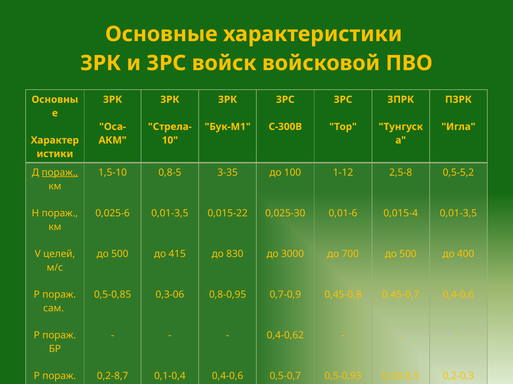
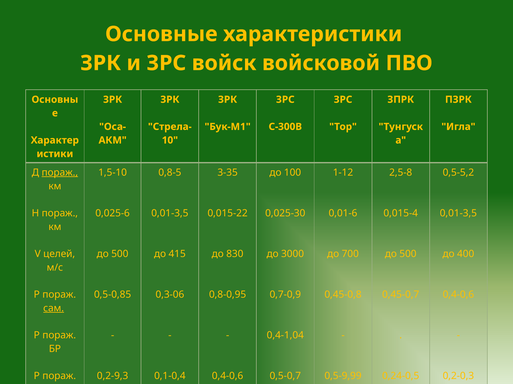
сам underline: none -> present (54, 309)
0,4-0,62: 0,4-0,62 -> 0,4-1,04 (285, 336)
0,2-8,7: 0,2-8,7 -> 0,2-9,3 (113, 377)
0,5-0,93: 0,5-0,93 -> 0,5-9,99 (343, 377)
